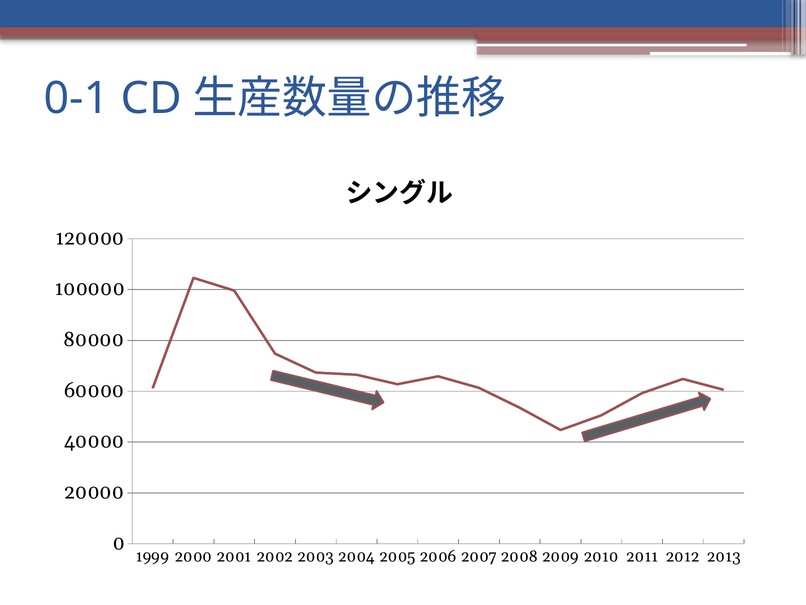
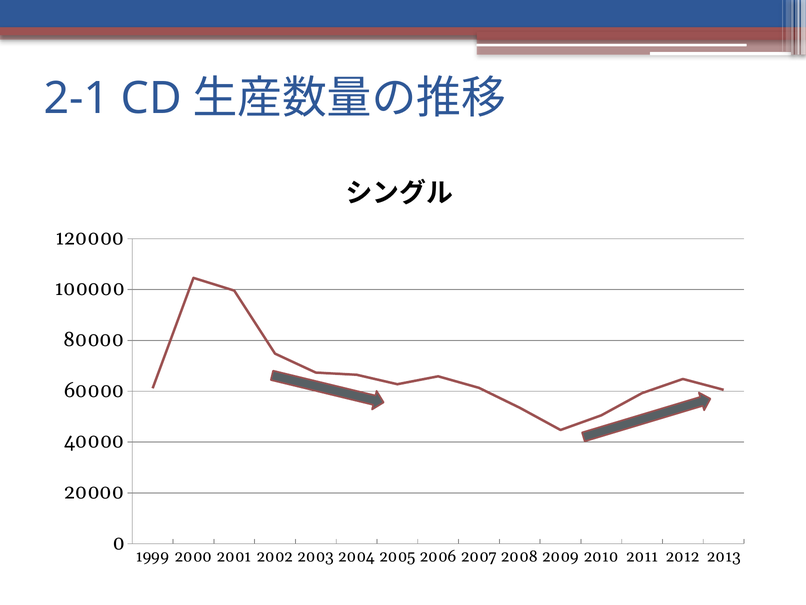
0-1: 0-1 -> 2-1 (77, 98)
